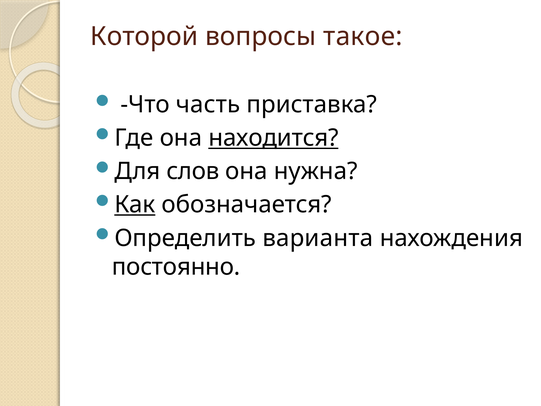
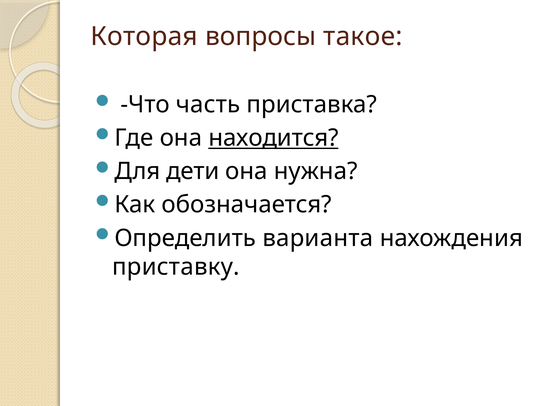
Которой: Которой -> Которая (144, 37)
слов: слов -> дети (193, 171)
Как underline: present -> none (135, 205)
постоянно: постоянно -> приставку (176, 267)
